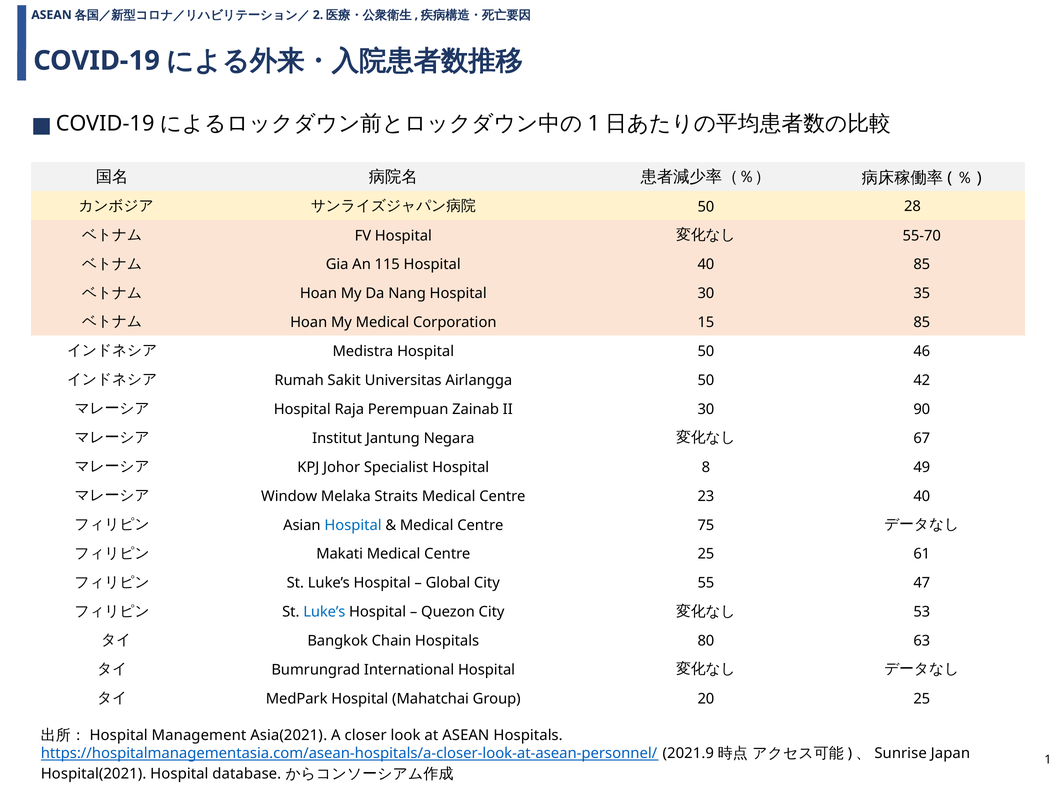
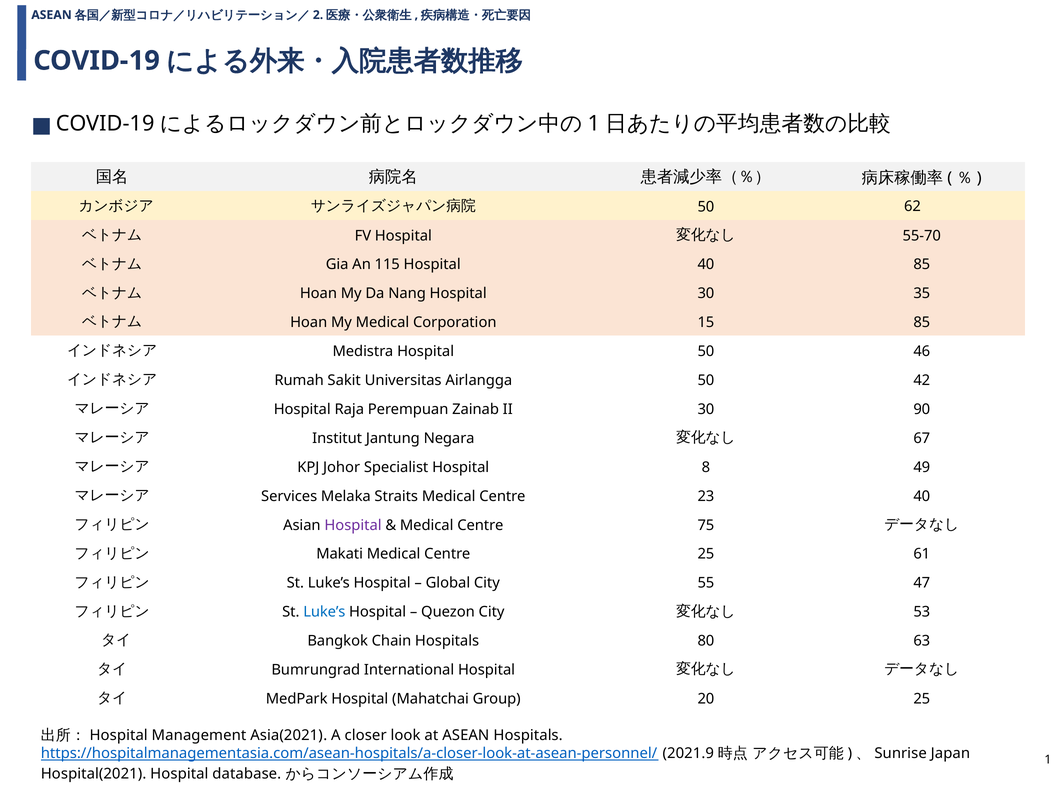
28: 28 -> 62 (912, 207)
Window: Window -> Services (289, 496)
Hospital colour: blue -> purple (353, 525)
